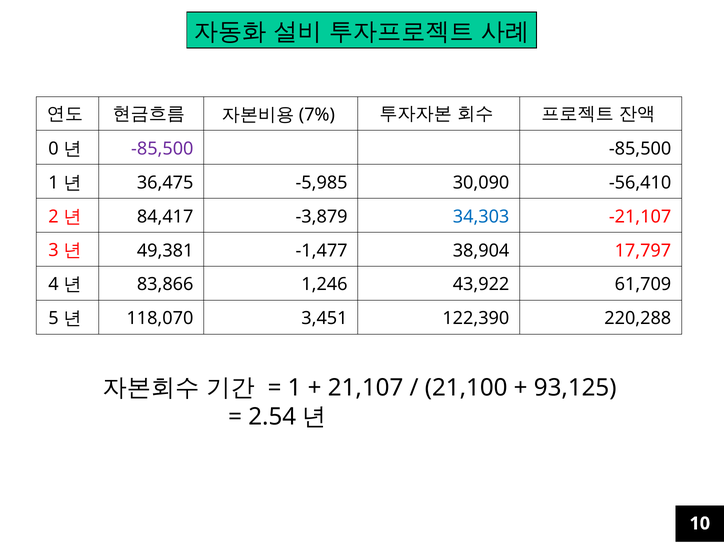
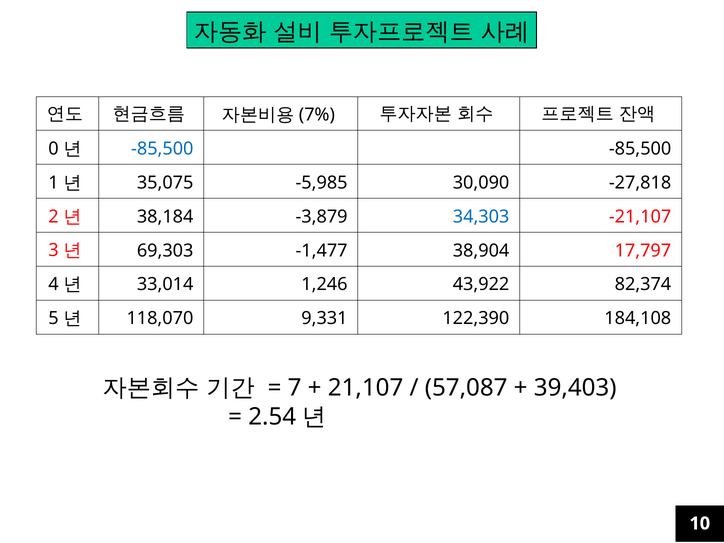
-85,500 colour: purple -> blue (162, 149)
36,475: 36,475 -> 35,075 (165, 183)
-56,410: -56,410 -> -27,818 (640, 183)
84,417: 84,417 -> 38,184 (165, 217)
49,381: 49,381 -> 69,303 (165, 251)
83,866: 83,866 -> 33,014 (165, 284)
61,709: 61,709 -> 82,374 (643, 284)
3,451: 3,451 -> 9,331 (324, 318)
220,288: 220,288 -> 184,108 (638, 318)
1: 1 -> 7 (295, 388)
21,100: 21,100 -> 57,087 (466, 388)
93,125: 93,125 -> 39,403 (575, 388)
